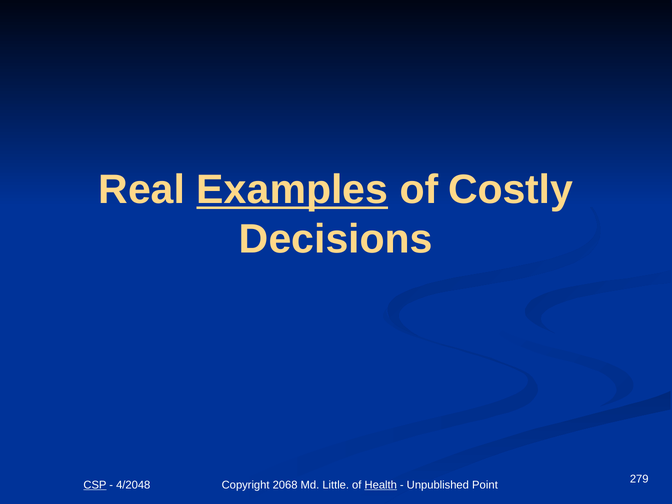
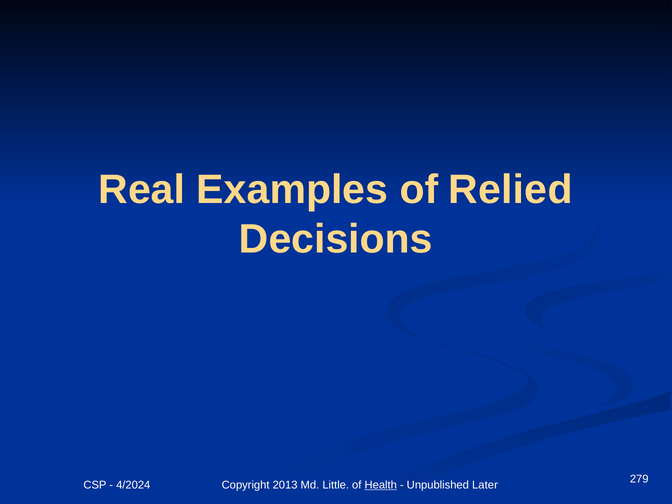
Examples underline: present -> none (292, 190)
Costly: Costly -> Relied (510, 190)
CSP underline: present -> none (95, 485)
4/2048: 4/2048 -> 4/2024 (133, 485)
2068: 2068 -> 2013 (285, 485)
Point: Point -> Later (485, 485)
